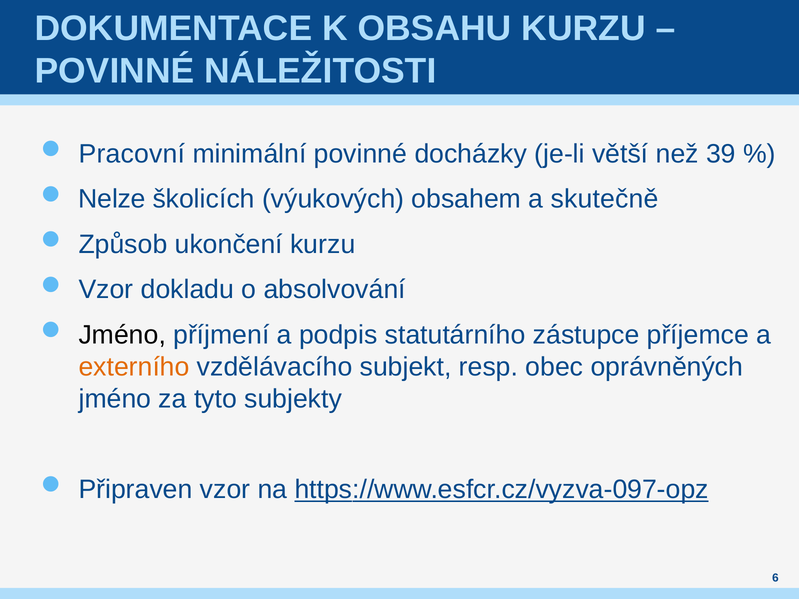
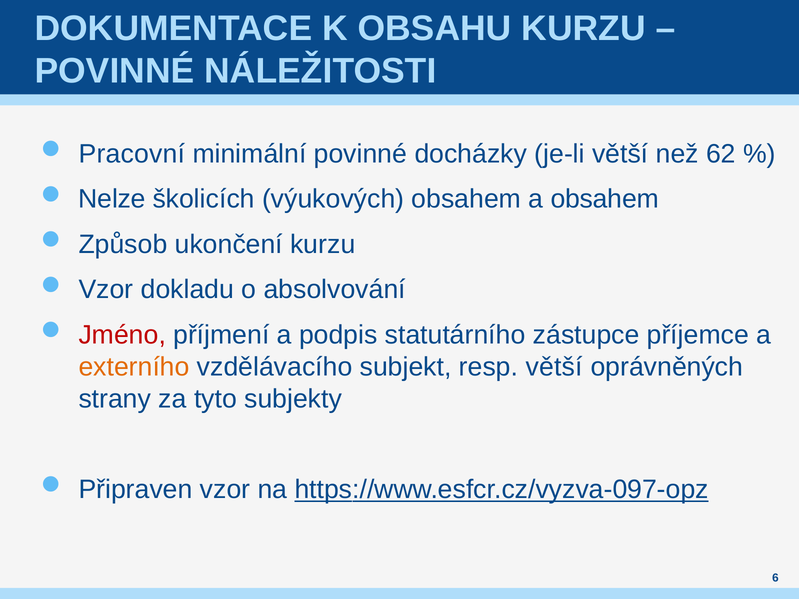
39: 39 -> 62 (721, 154)
a skutečně: skutečně -> obsahem (605, 199)
Jméno colour: black -> red (122, 335)
resp obec: obec -> větší (554, 367)
jméno: jméno -> strany (115, 399)
